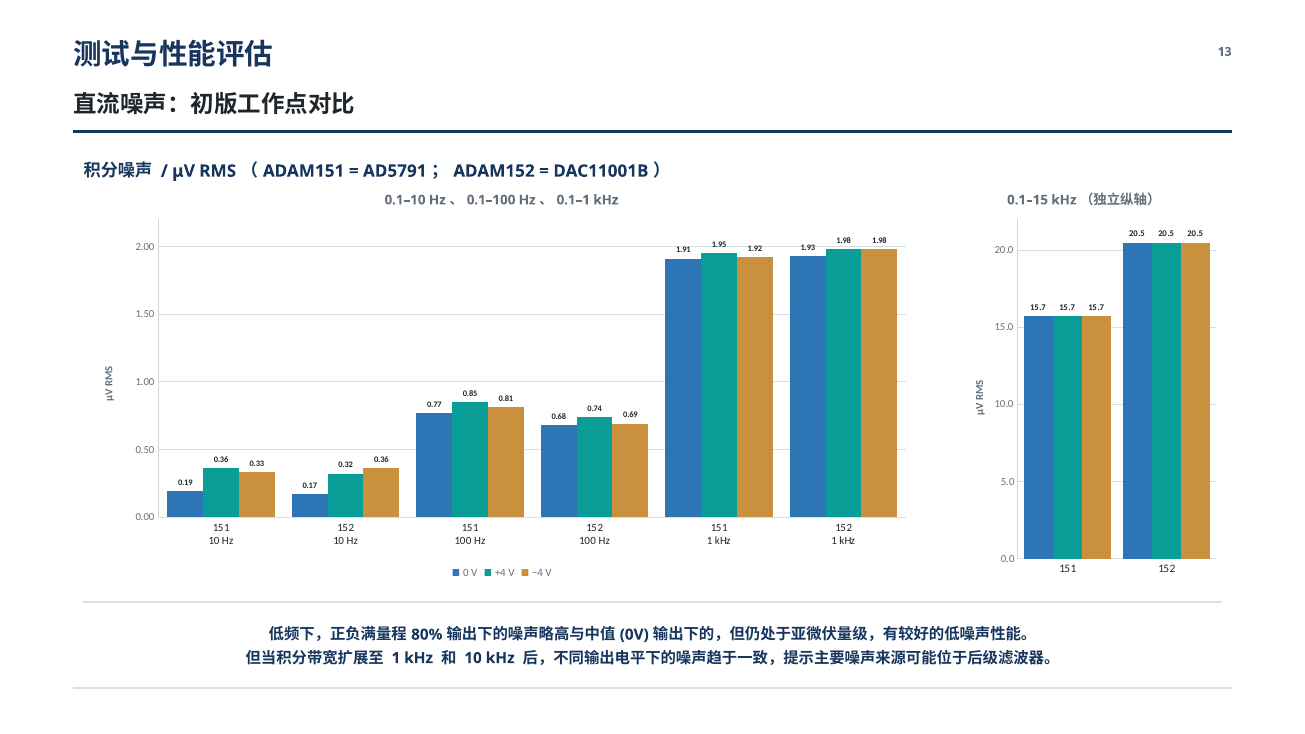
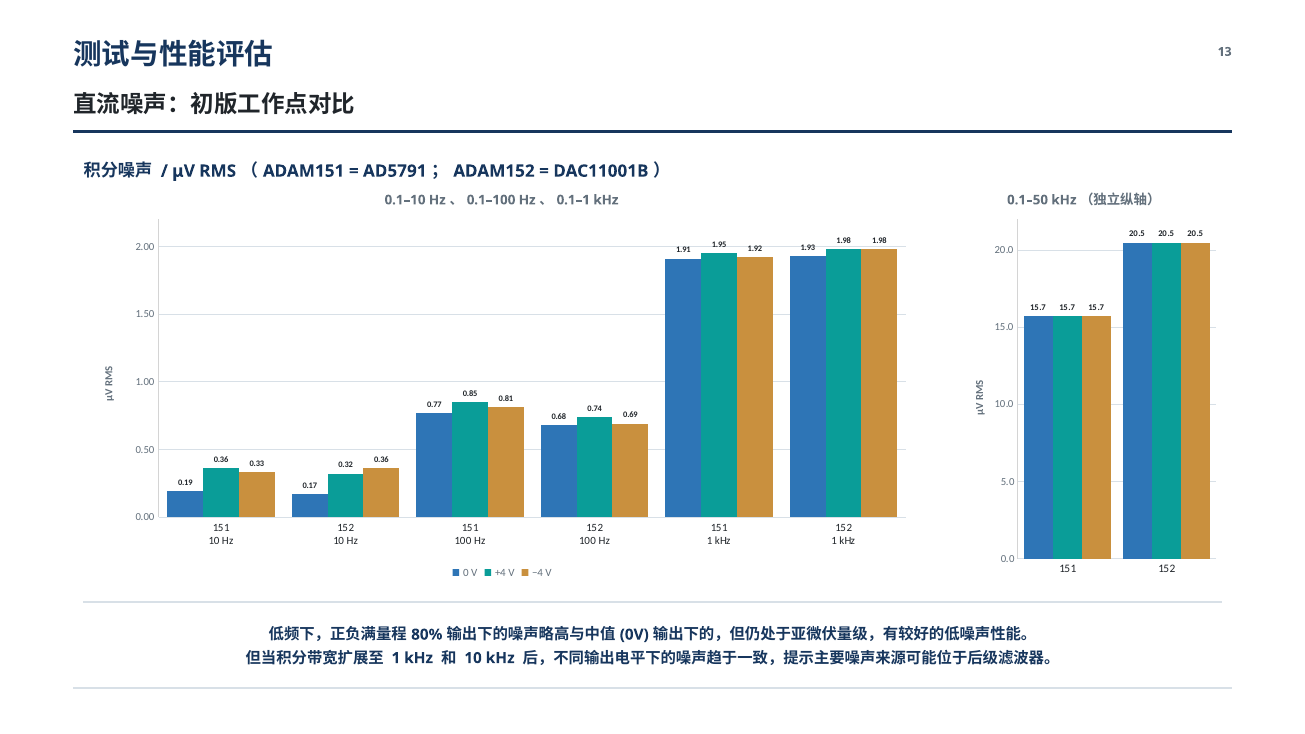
0.1–15: 0.1–15 -> 0.1–50 (1028, 200)
